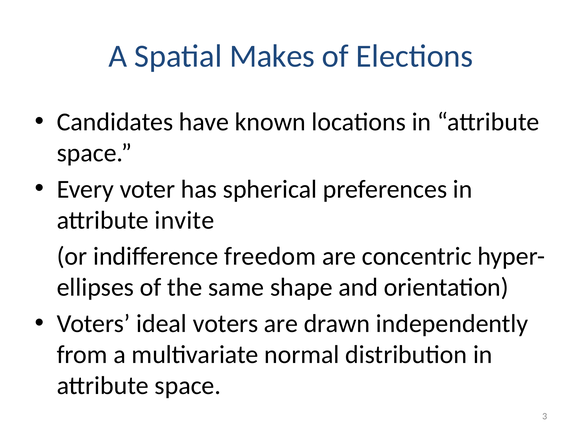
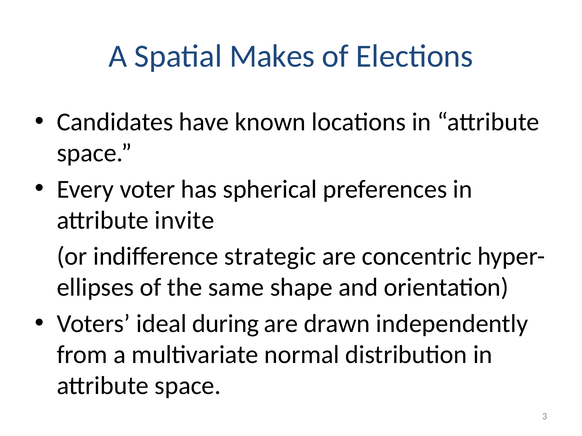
freedom: freedom -> strategic (270, 257)
ideal voters: voters -> during (226, 324)
